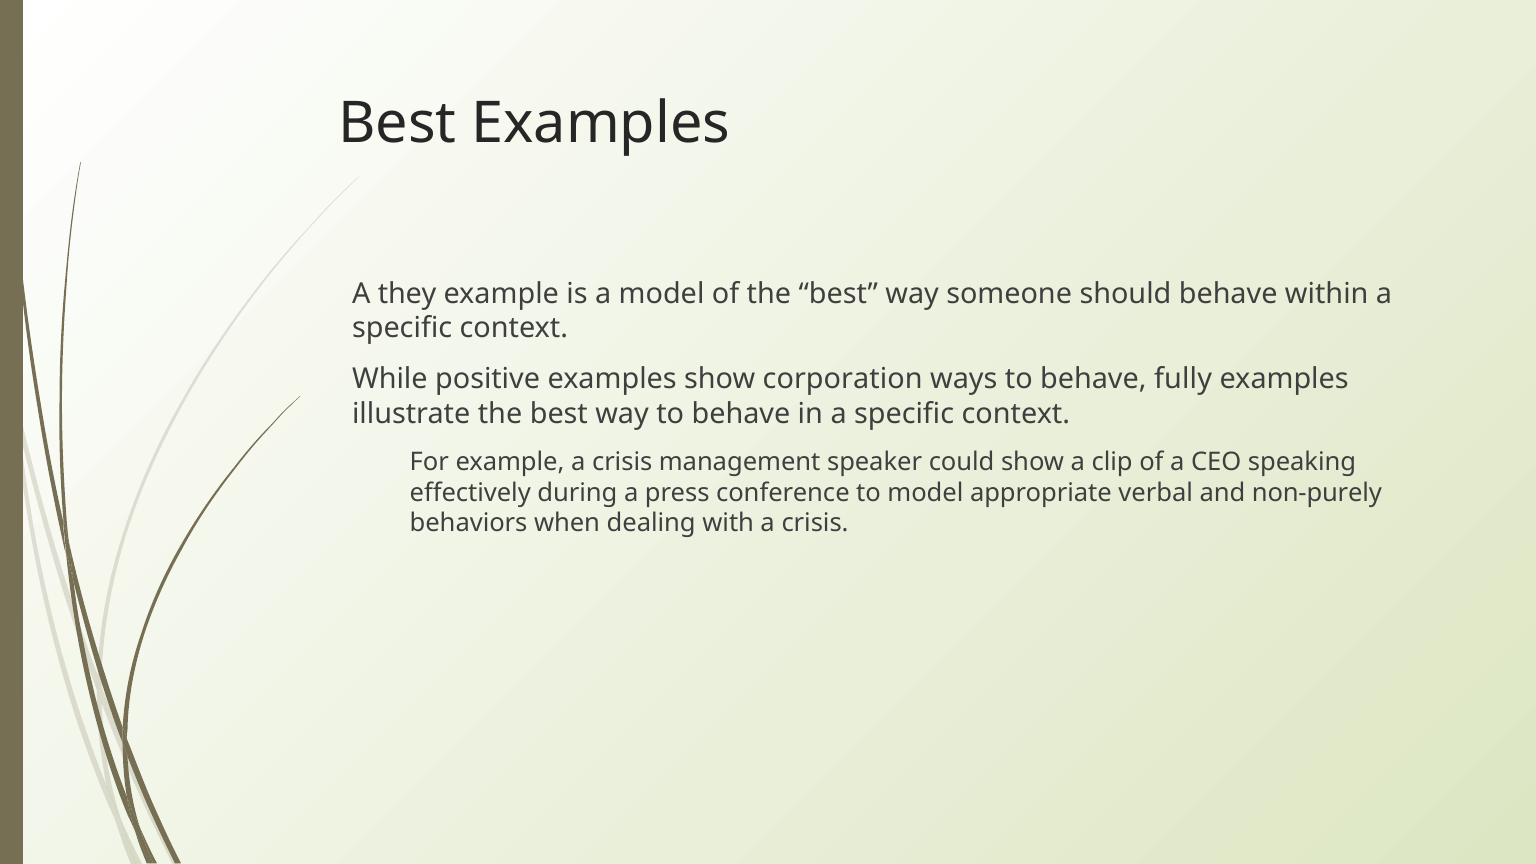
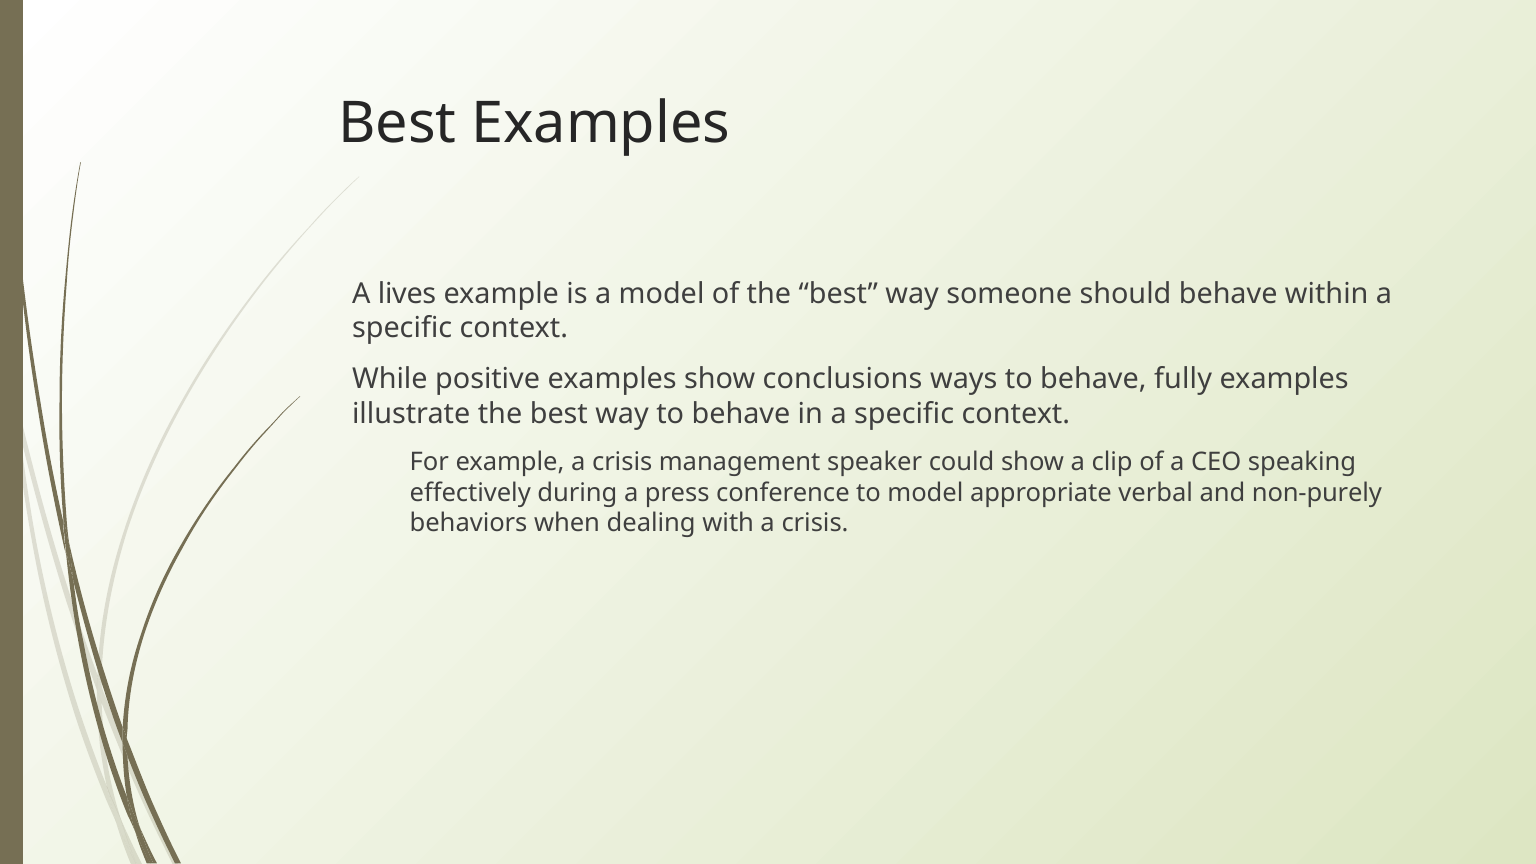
they: they -> lives (407, 294)
corporation: corporation -> conclusions (843, 379)
